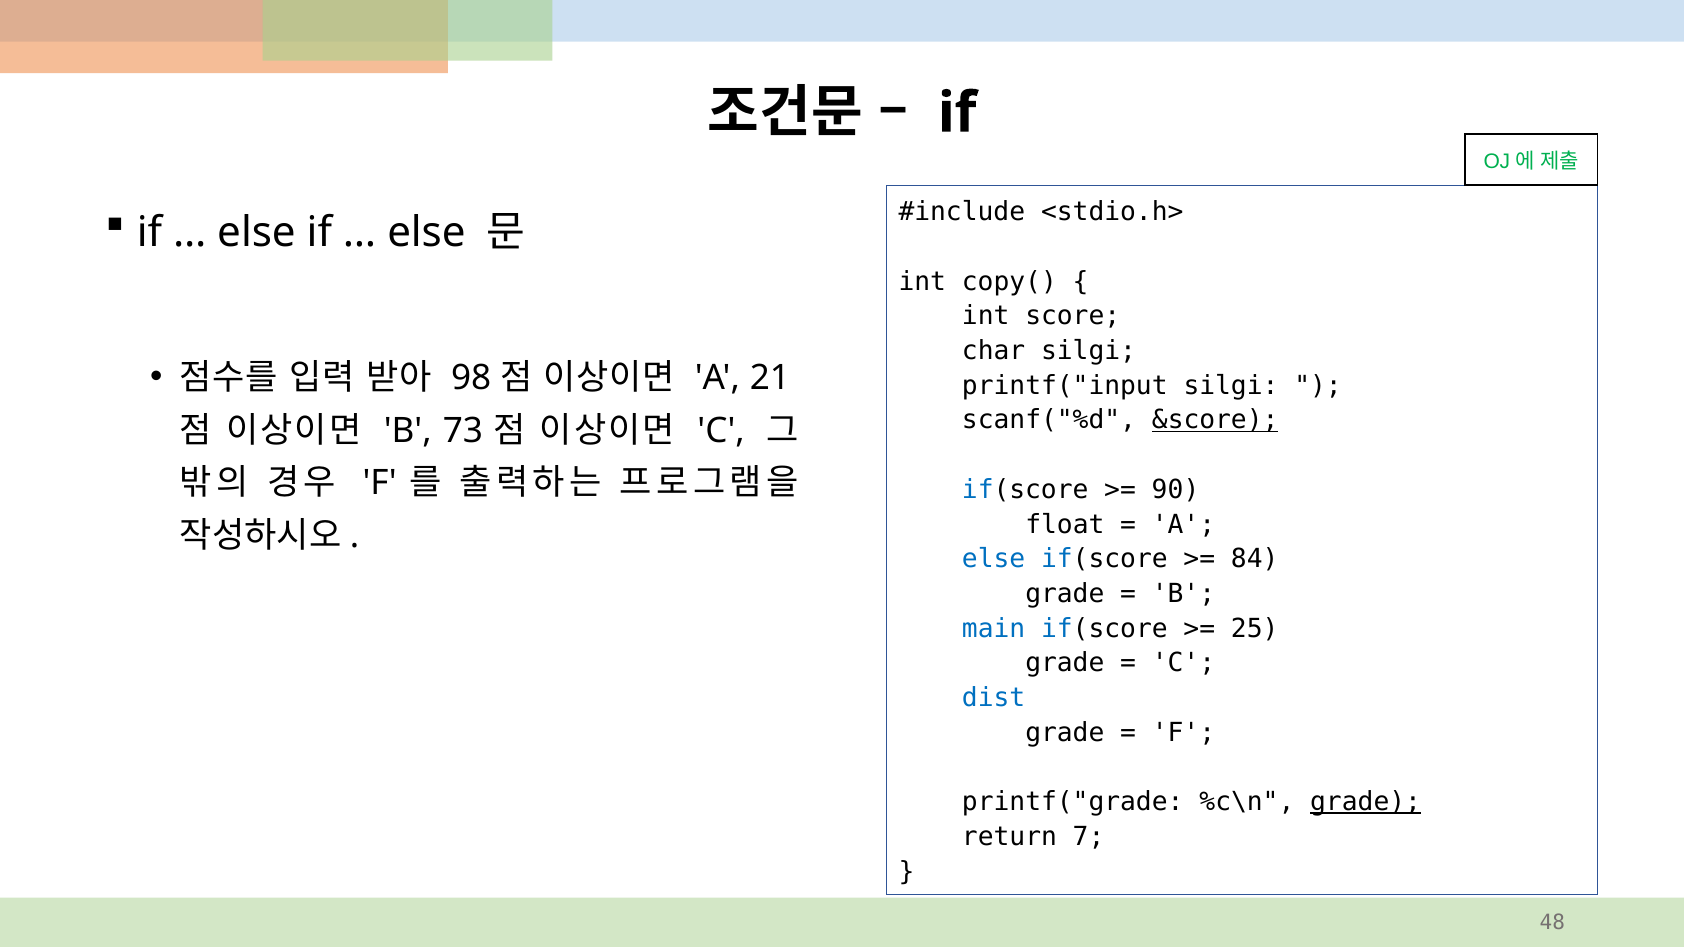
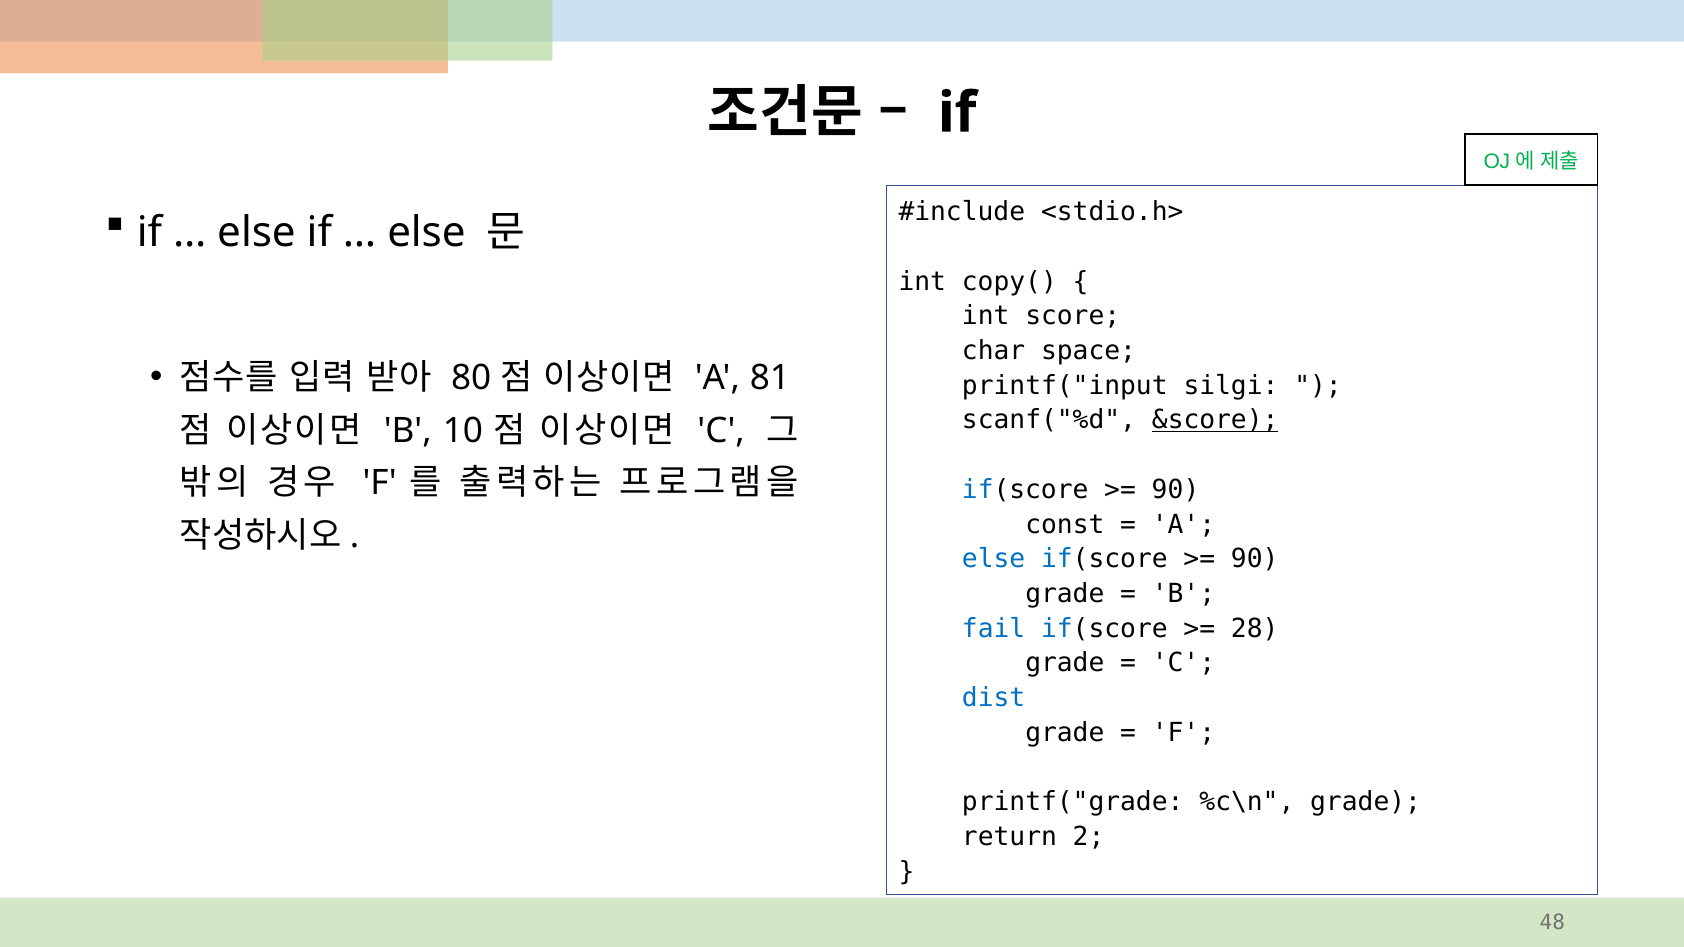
char silgi: silgi -> space (1089, 351)
98: 98 -> 80 (471, 378)
21: 21 -> 81 (770, 378)
73: 73 -> 10 (463, 431)
float: float -> const (1065, 525)
84: 84 -> 90 (1255, 559)
main: main -> fail (994, 629)
25: 25 -> 28 (1255, 629)
grade underline: present -> none (1366, 802)
7: 7 -> 2 (1089, 837)
